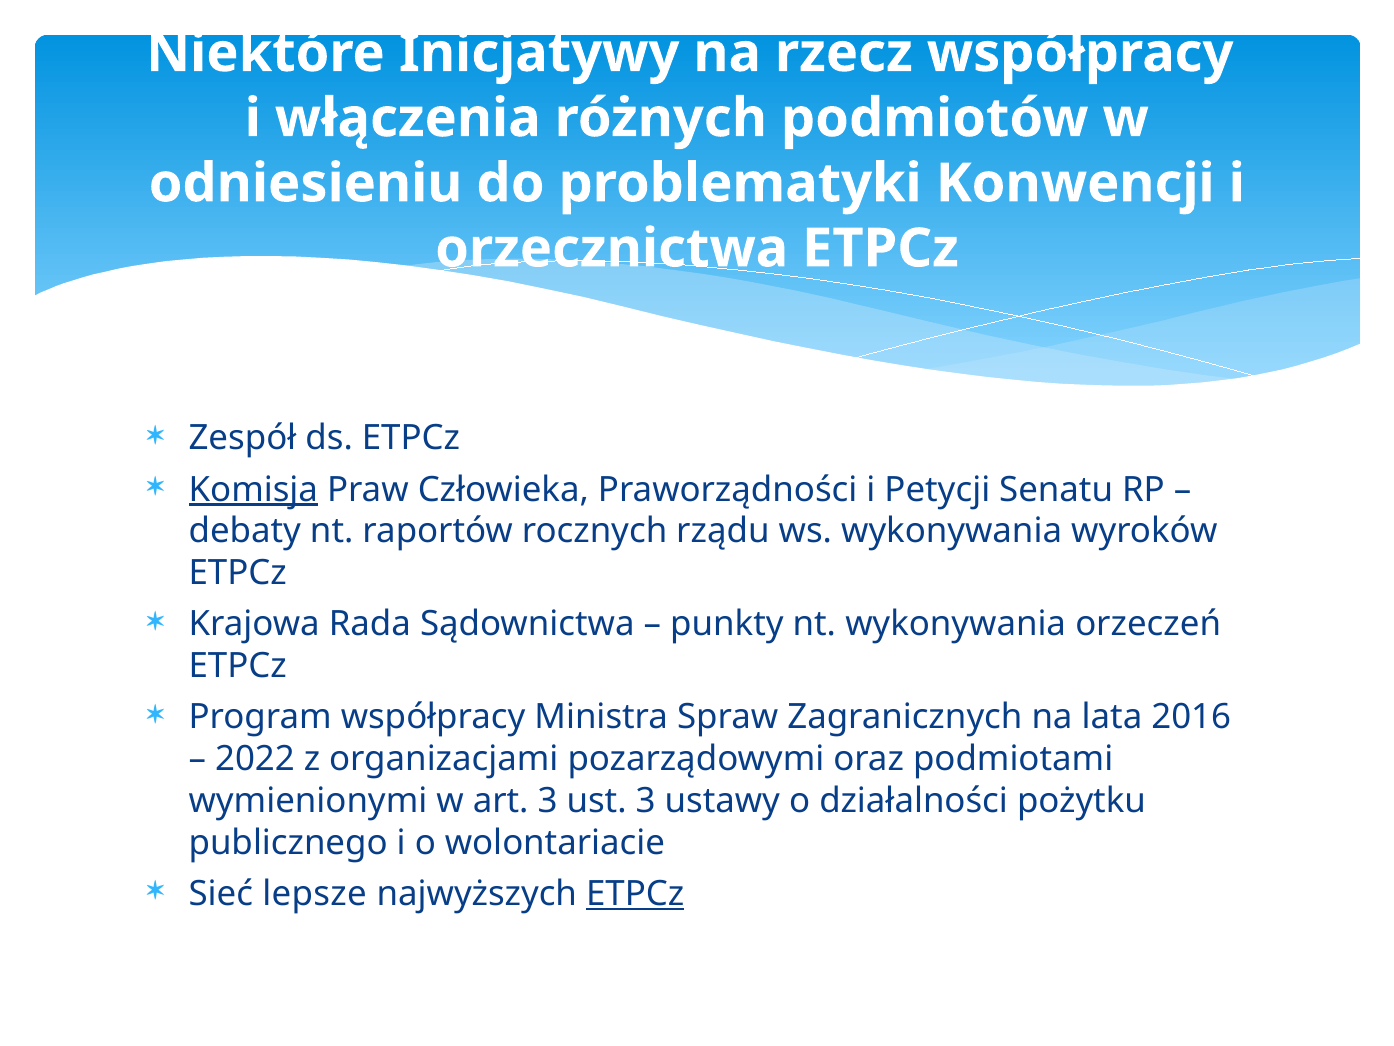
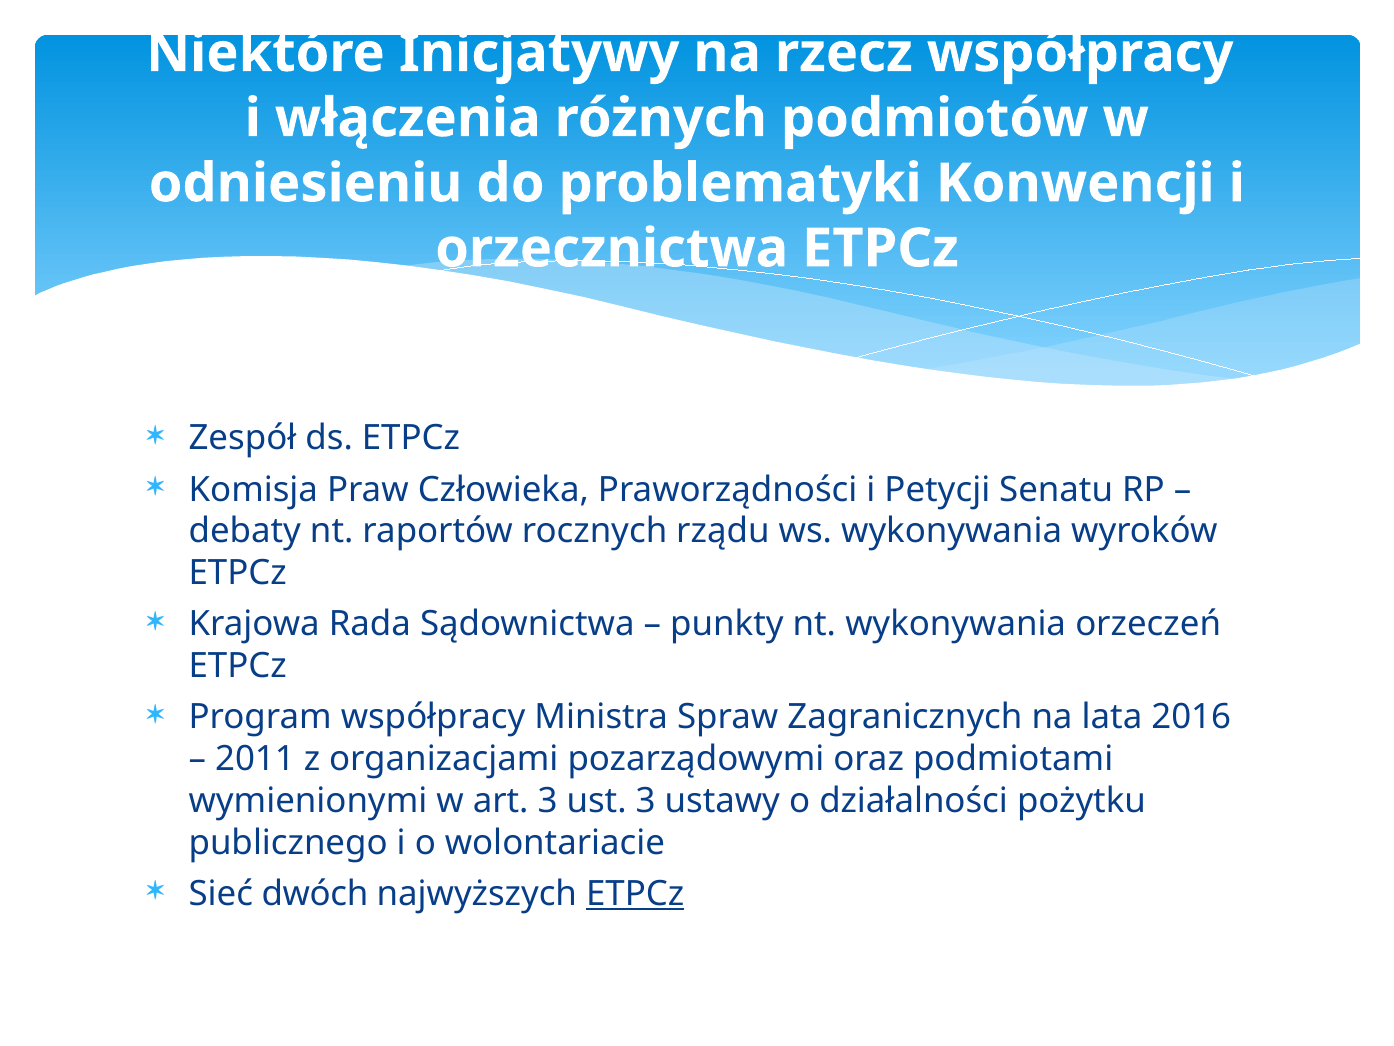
Komisja underline: present -> none (253, 489)
2022: 2022 -> 2011 (255, 759)
lepsze: lepsze -> dwóch (315, 894)
